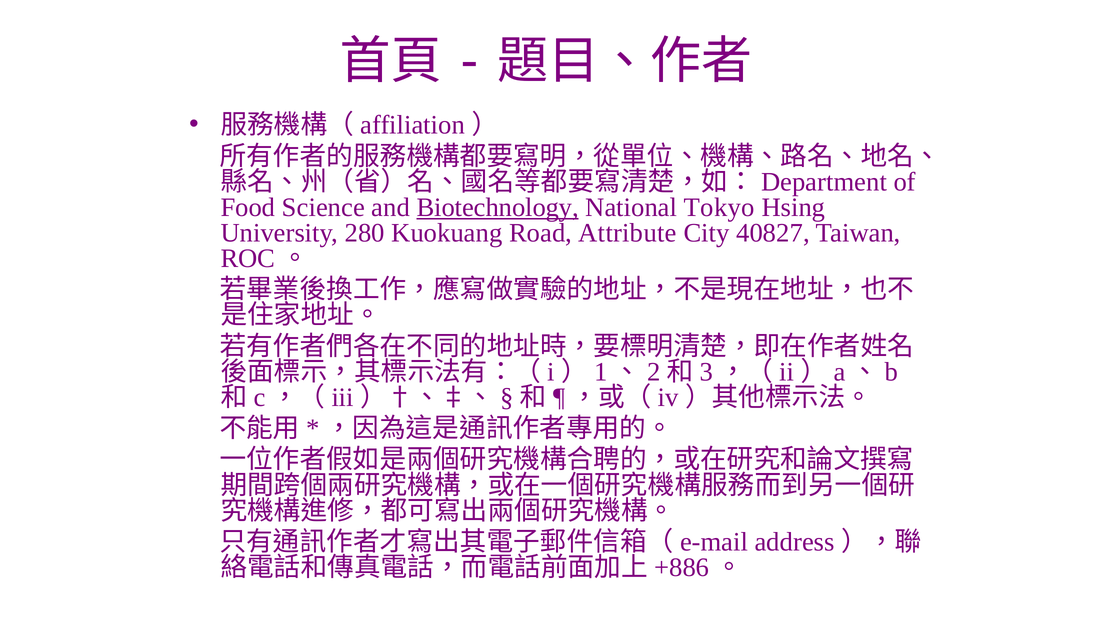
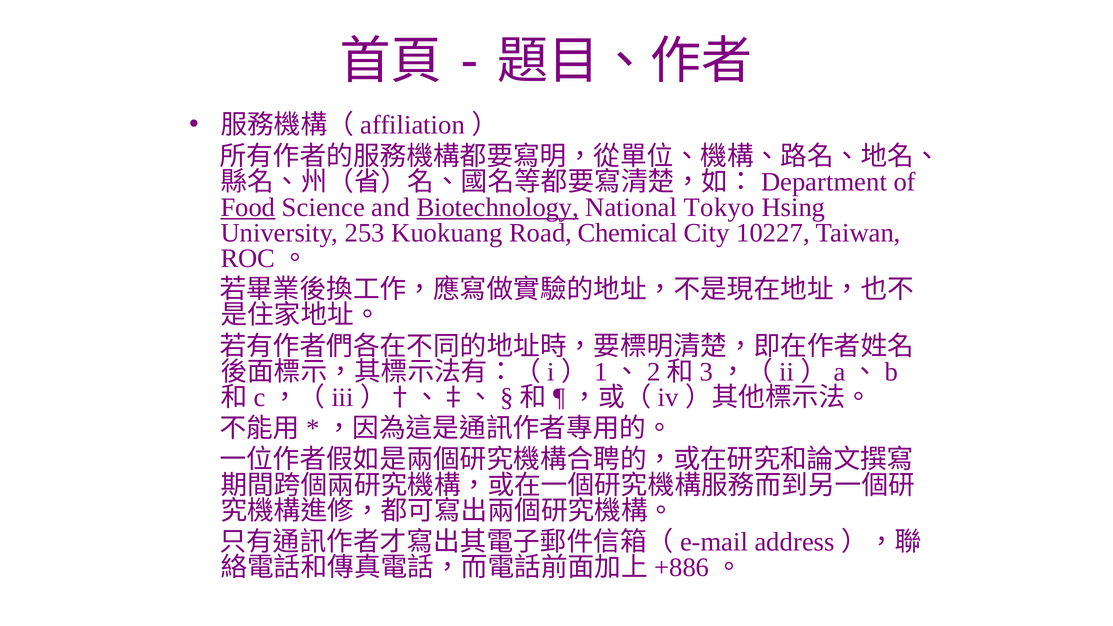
Food underline: none -> present (248, 207)
280: 280 -> 253 (365, 233)
Attribute: Attribute -> Chemical (628, 233)
40827: 40827 -> 10227 (773, 233)
